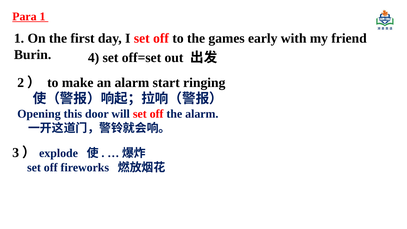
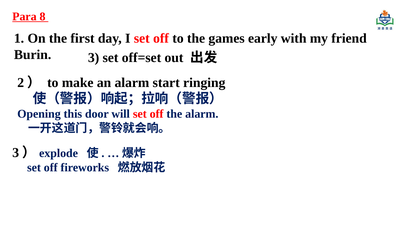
Para 1: 1 -> 8 (42, 16)
Burin 4: 4 -> 3 (94, 58)
